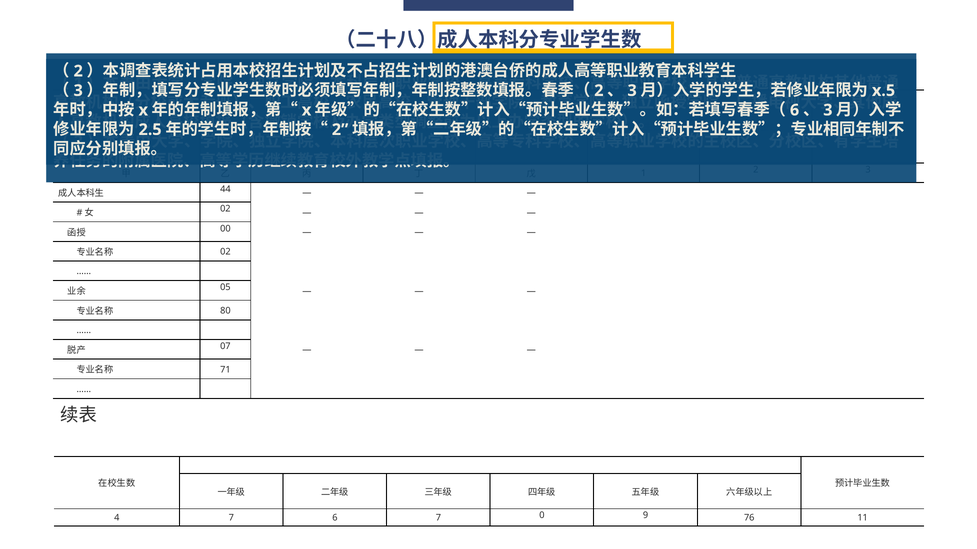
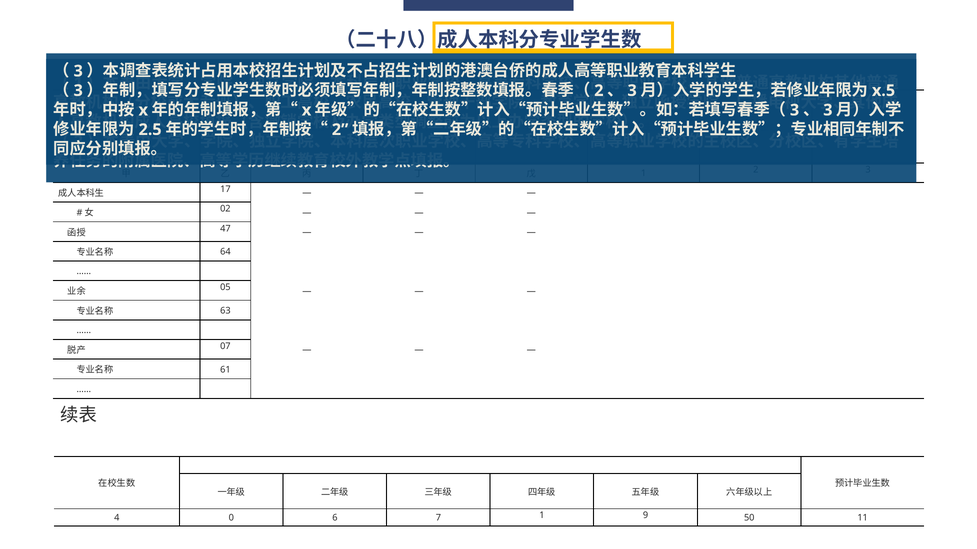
2: 2 -> 3 (78, 71)
6: 6 -> 3 (795, 110)
44: 44 -> 17 (225, 189)
00: 00 -> 47 (225, 229)
02: 02 -> 64 (225, 252)
80: 80 -> 63 (225, 311)
71: 71 -> 61 (225, 370)
4 7: 7 -> 0 (231, 518)
7 0: 0 -> 1 (542, 516)
76: 76 -> 50 (749, 518)
